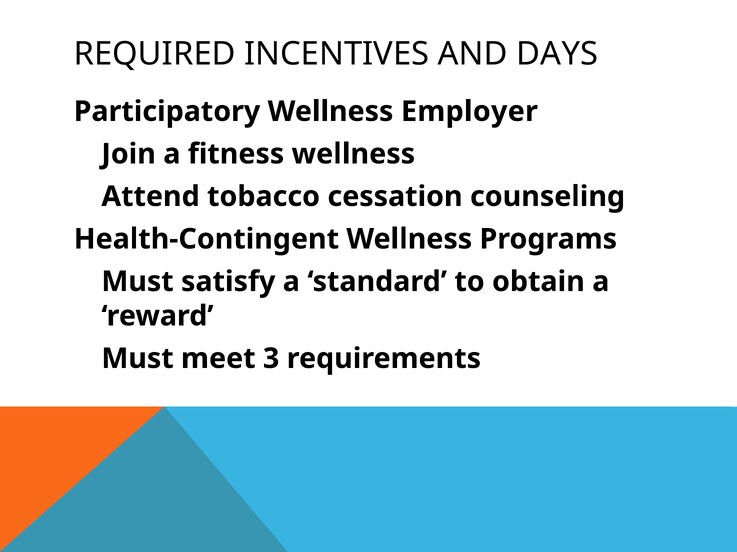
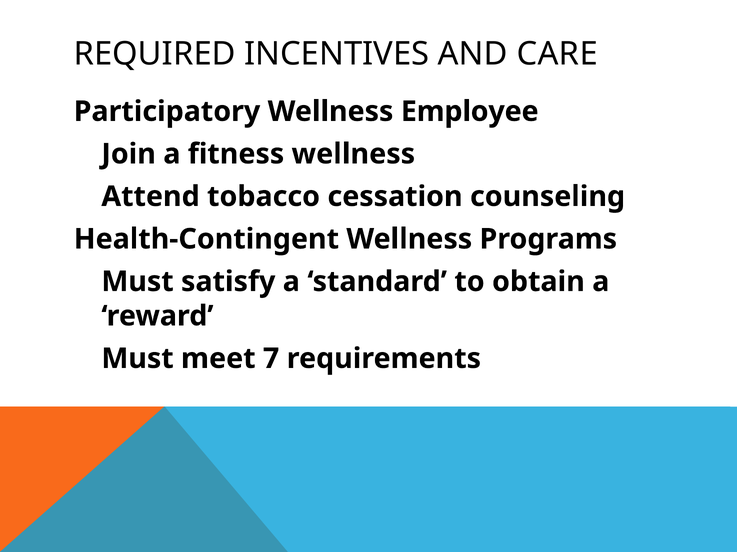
DAYS: DAYS -> CARE (557, 54)
Employer: Employer -> Employee (470, 112)
3: 3 -> 7 (271, 359)
